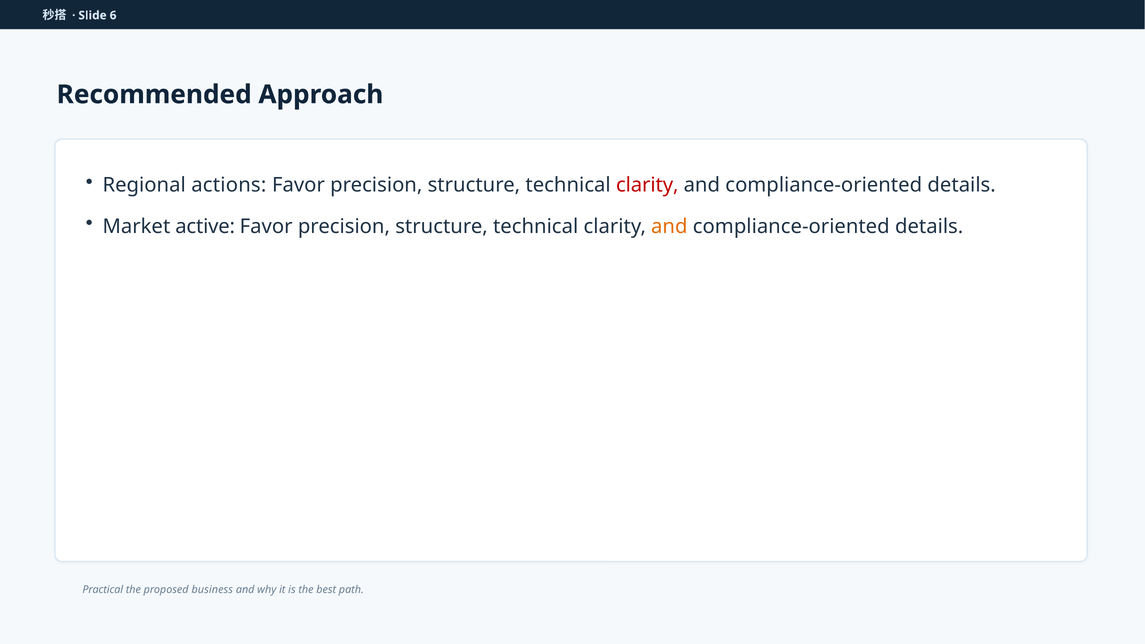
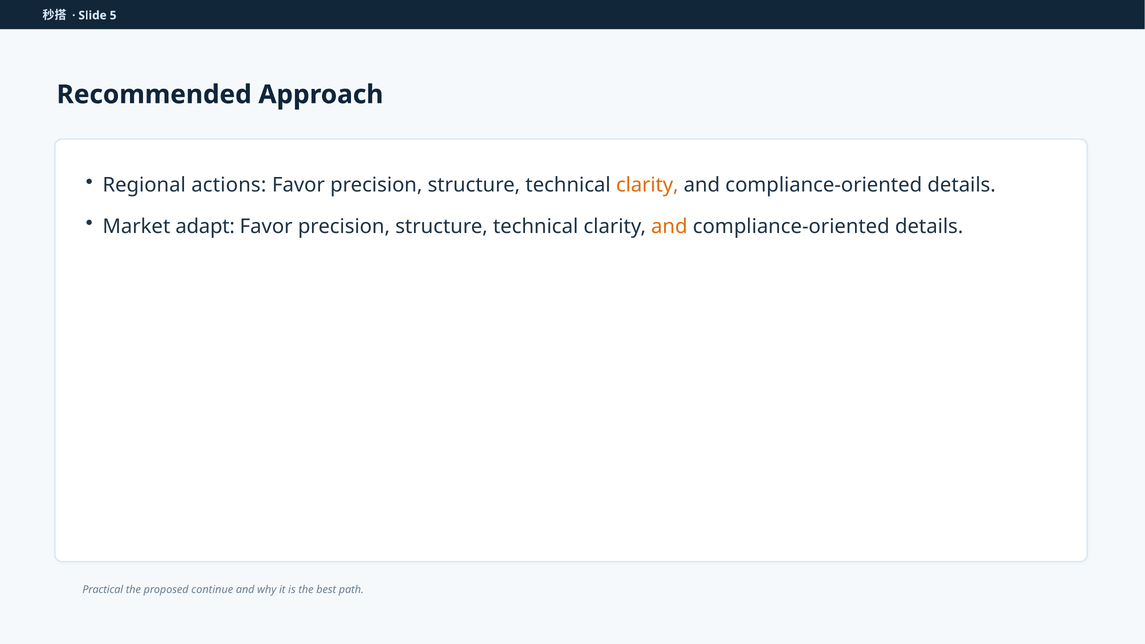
6: 6 -> 5 (113, 15)
clarity colour: red -> orange (647, 185)
active: active -> adapt (205, 226)
business: business -> continue (212, 590)
